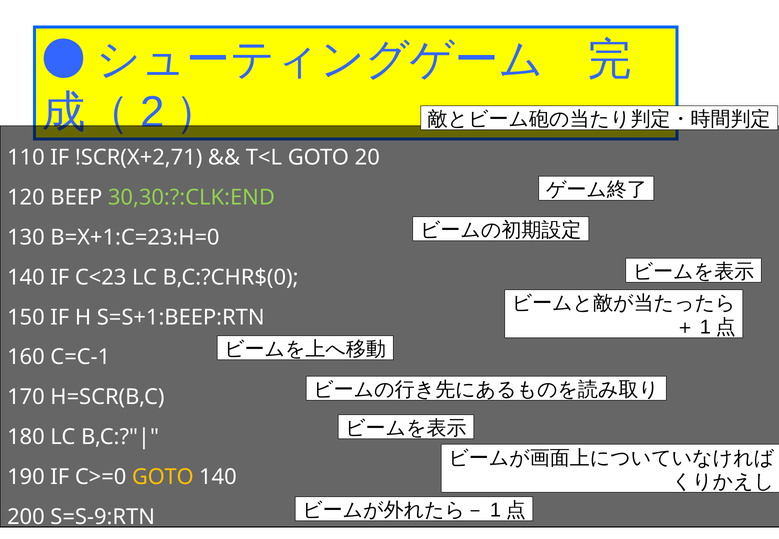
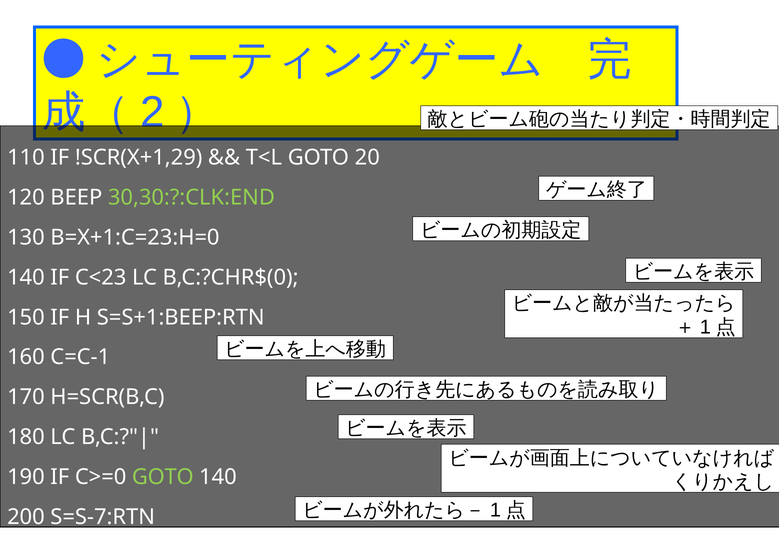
!SCR(X+2,71: !SCR(X+2,71 -> !SCR(X+1,29 (139, 158)
GOTO colour: yellow -> light green (163, 477)
S=S-9:RTN: S=S-9:RTN -> S=S-7:RTN (103, 517)
